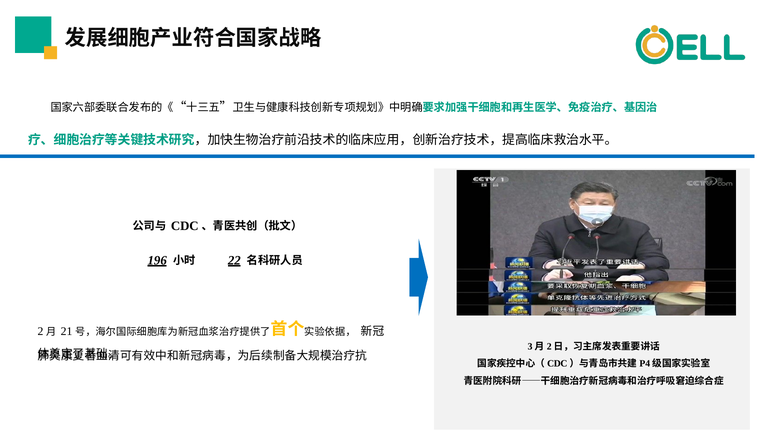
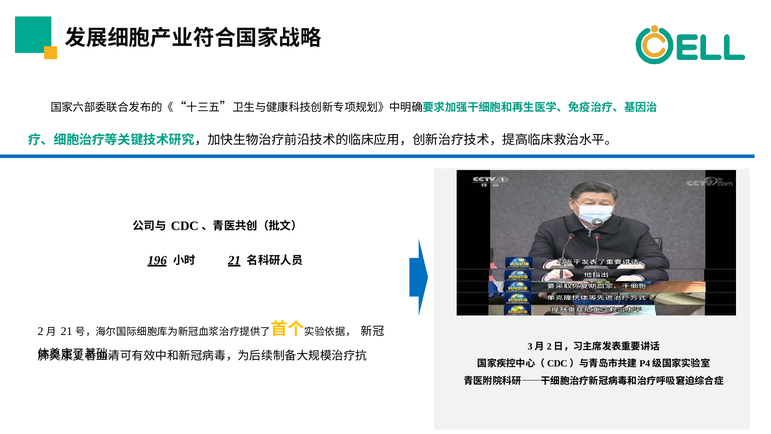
22: 22 -> 21 (234, 260)
